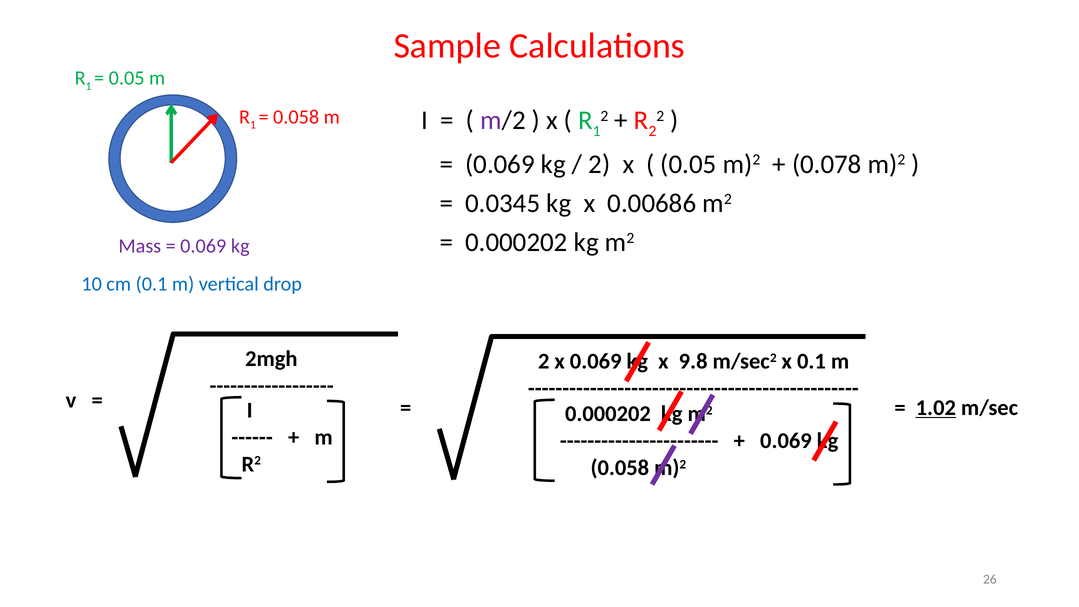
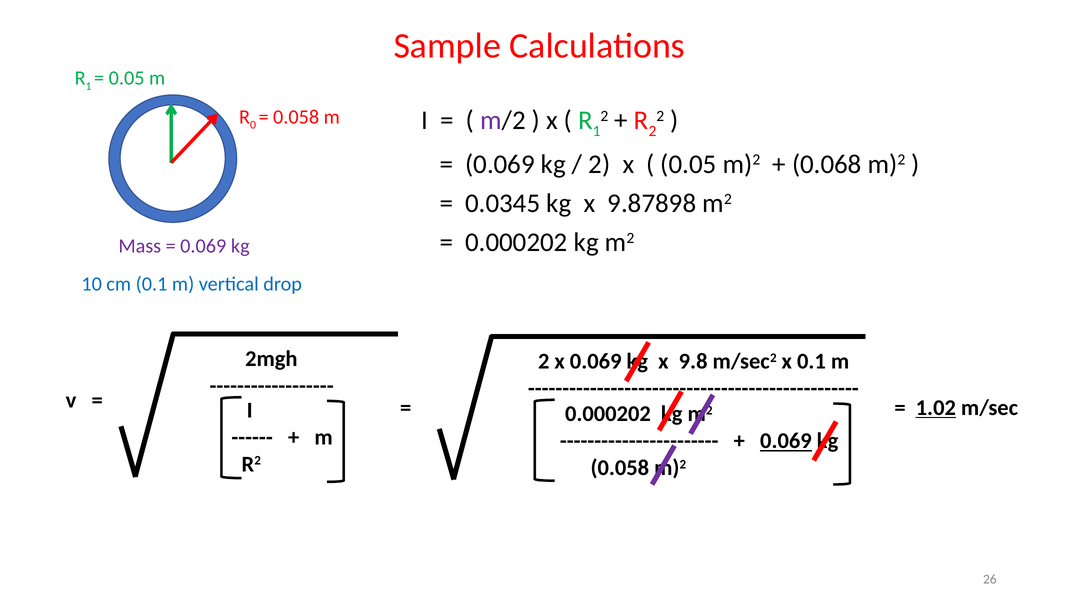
1: 1 -> 0 (253, 125)
0.078: 0.078 -> 0.068 (827, 164)
0.00686: 0.00686 -> 9.87898 (652, 203)
0.069 underline: none -> present (786, 441)
